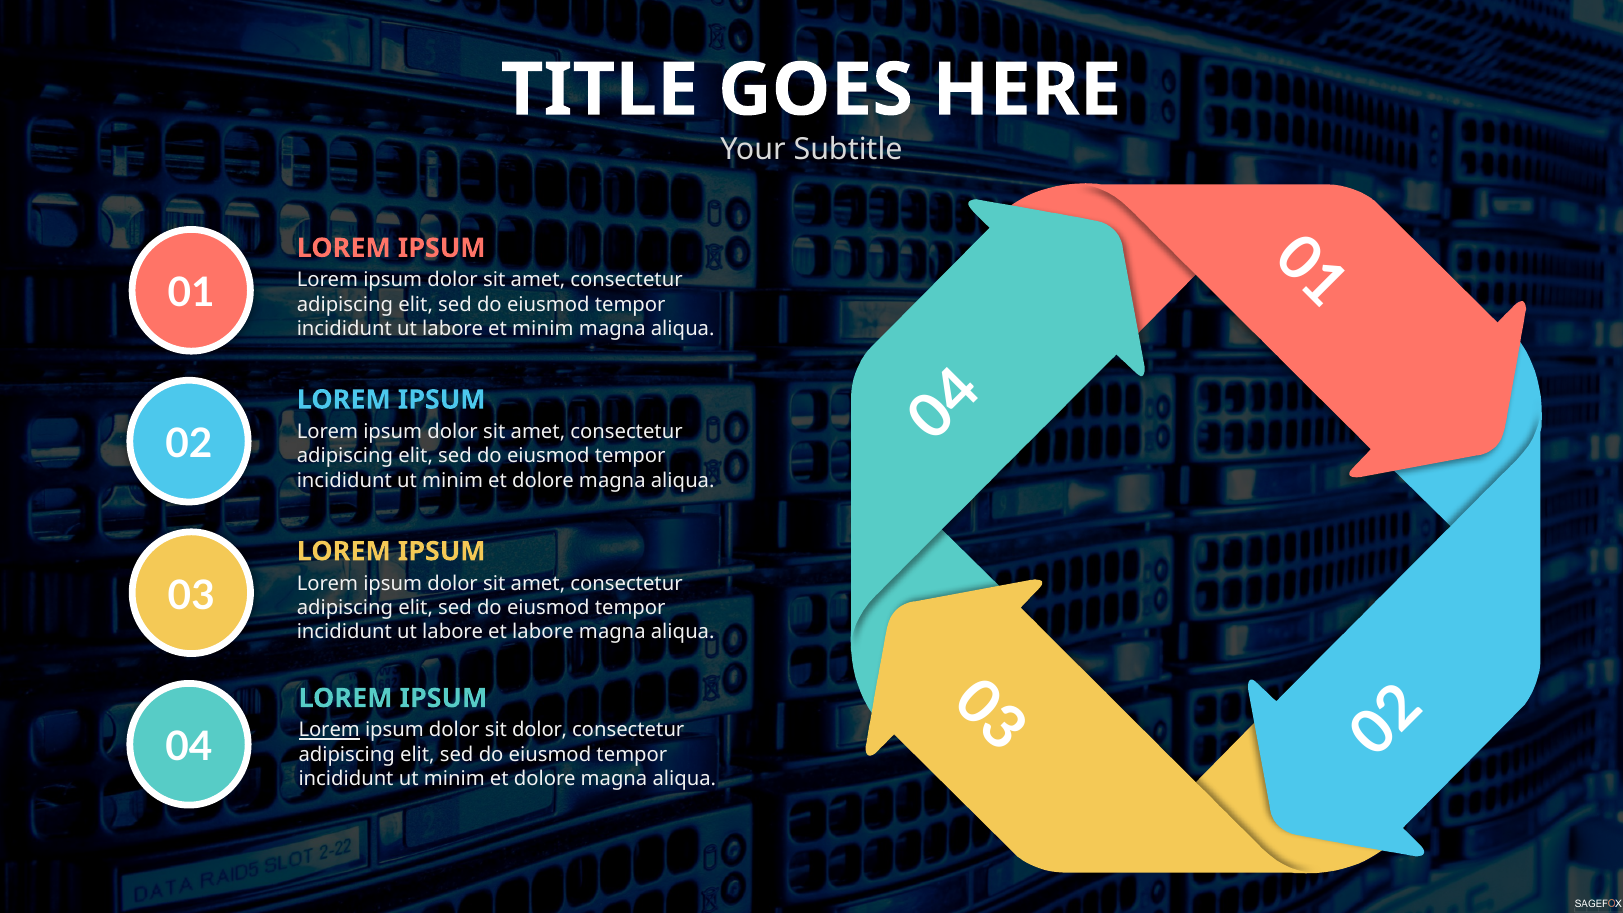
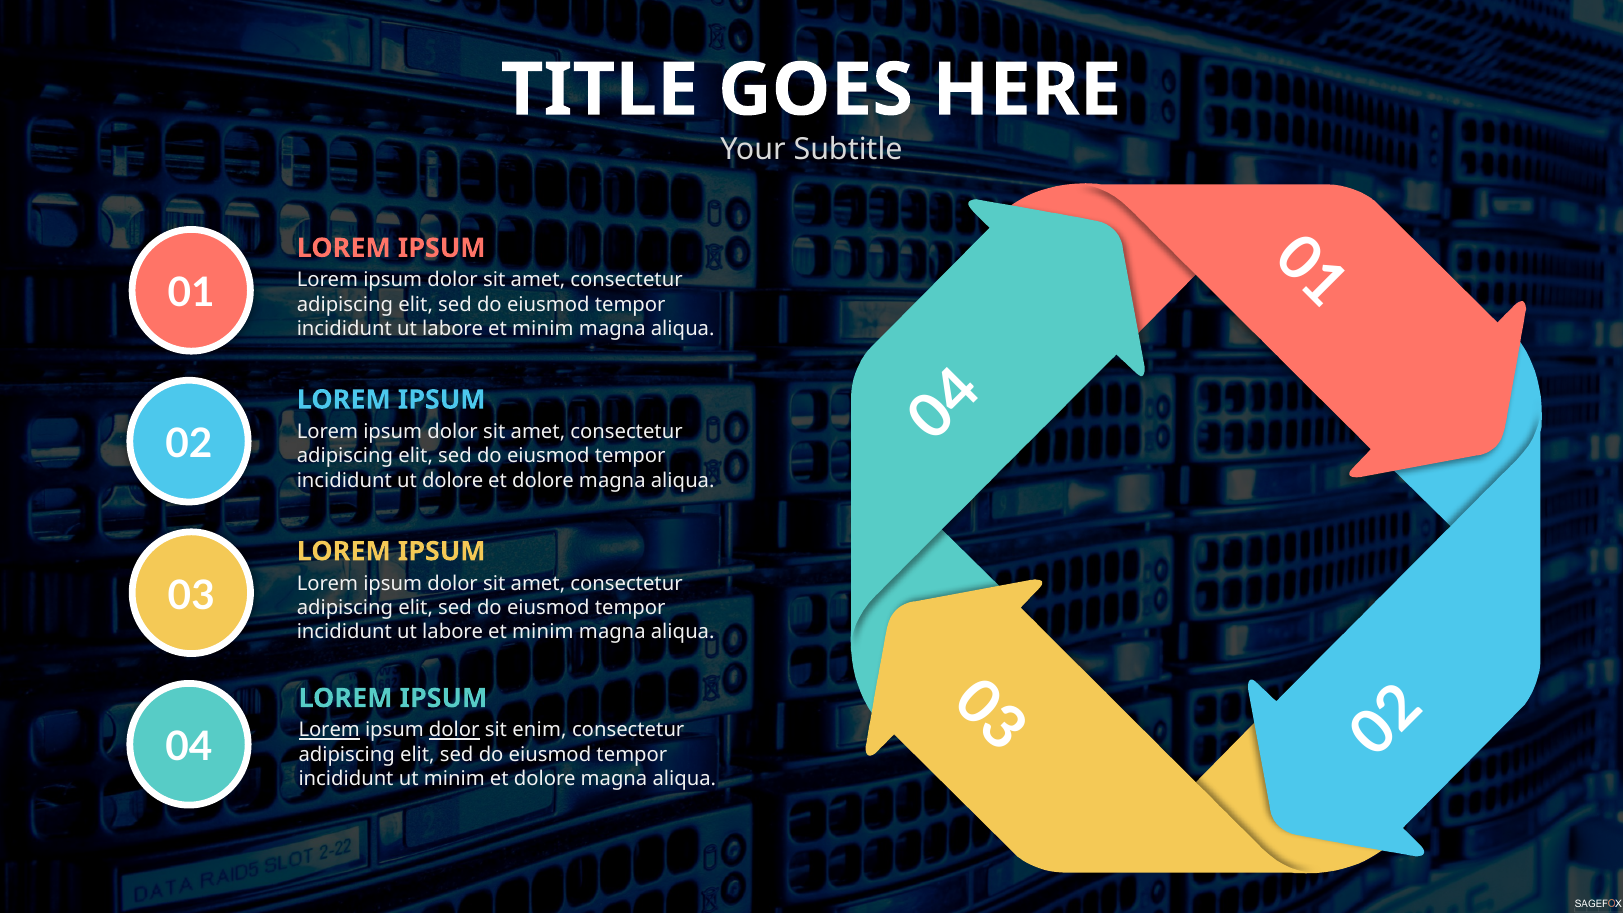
minim: minim -> dolore (453, 480)
labore: labore -> minim (543, 632)
dolor underline: none -> present (454, 730)
sit dolor: dolor -> enim (539, 730)
